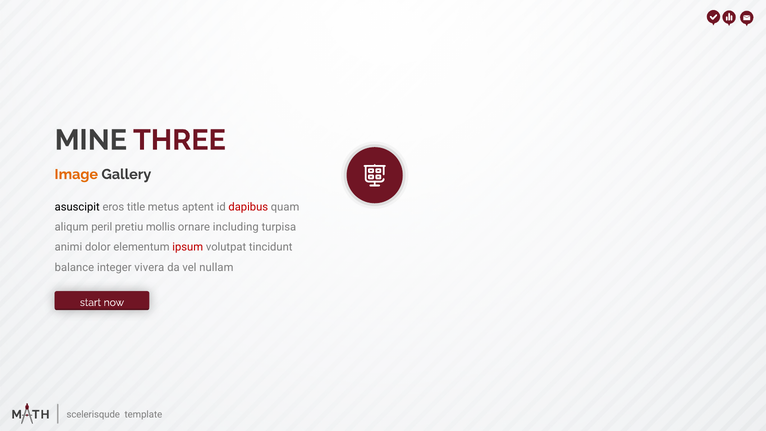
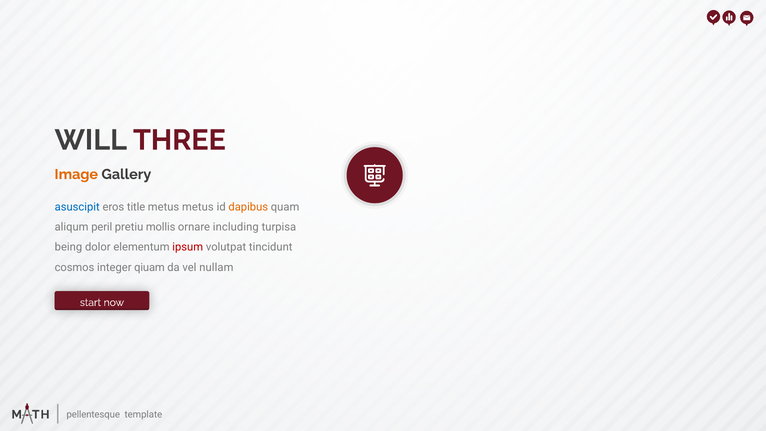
MINE: MINE -> WILL (91, 140)
asuscipit colour: black -> blue (77, 207)
metus aptent: aptent -> metus (198, 207)
dapibus colour: red -> orange (248, 207)
animi: animi -> being (68, 247)
balance: balance -> cosmos (74, 267)
vivera: vivera -> qiuam (149, 267)
scelerisqude: scelerisqude -> pellentesque (93, 414)
